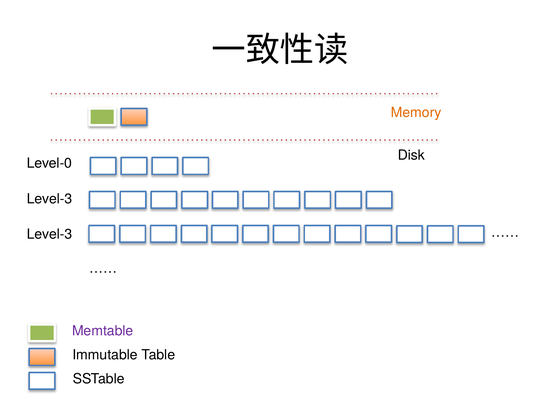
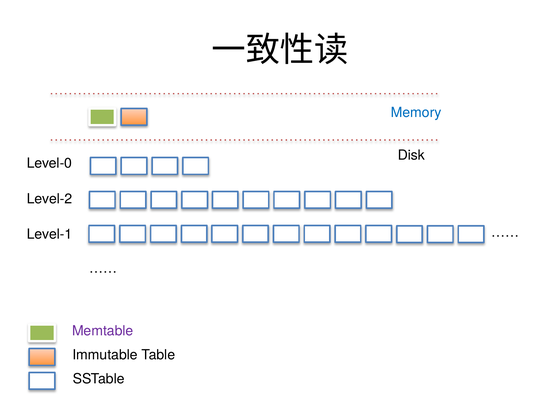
Memory colour: orange -> blue (416, 113)
Level-3: Level-3 -> Level-2 (49, 199)
Level-3: Level-3 -> Level-1 (49, 234)
